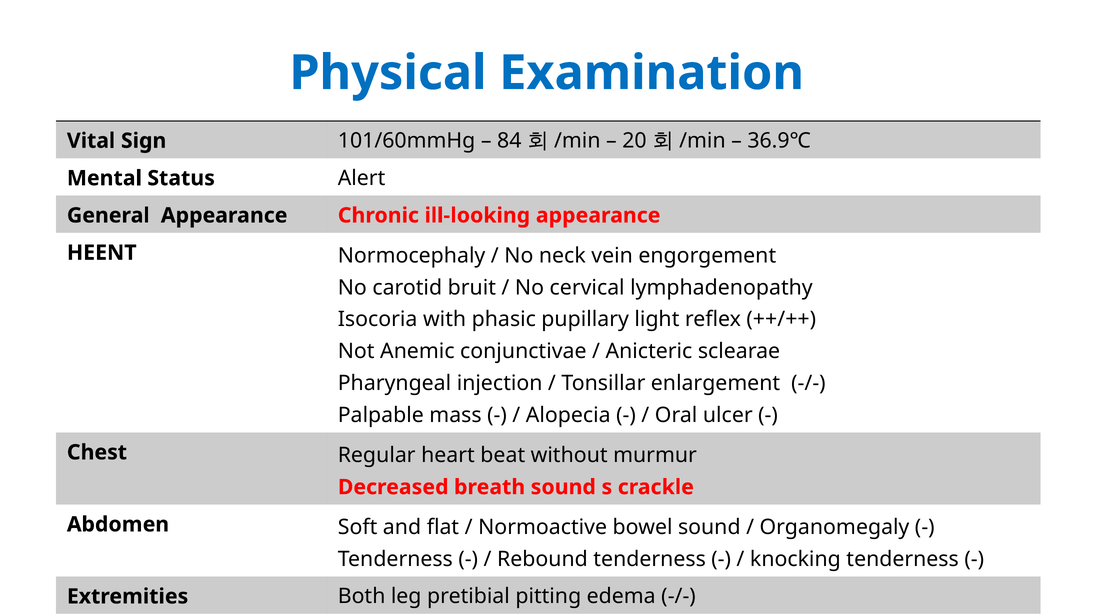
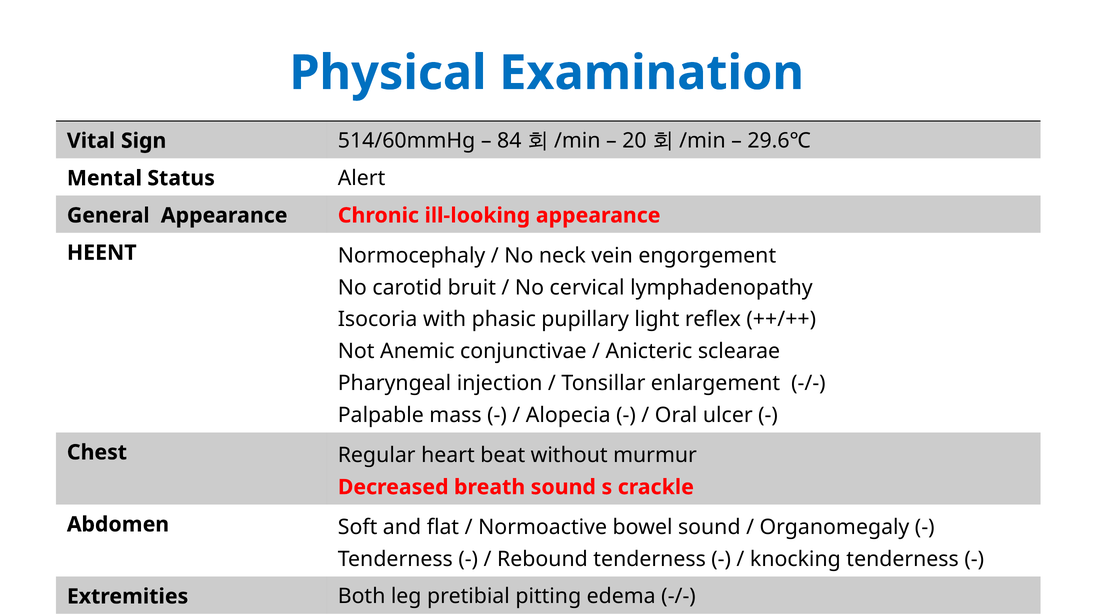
101/60mmHg: 101/60mmHg -> 514/60mmHg (407, 141)
36.9℃: 36.9℃ -> 29.6℃ (779, 141)
